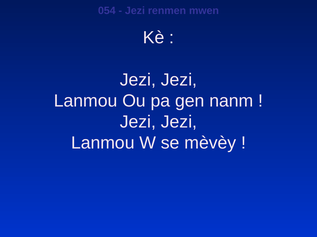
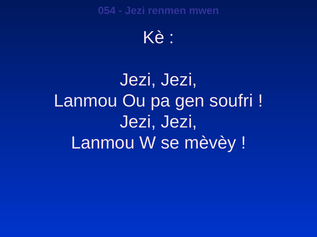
nanm: nanm -> soufri (231, 101)
